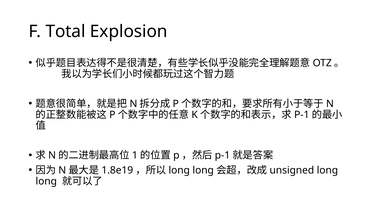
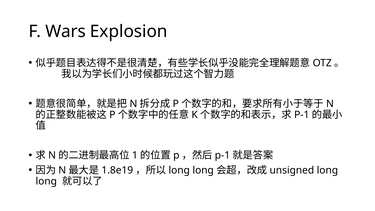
Total: Total -> Wars (66, 32)
